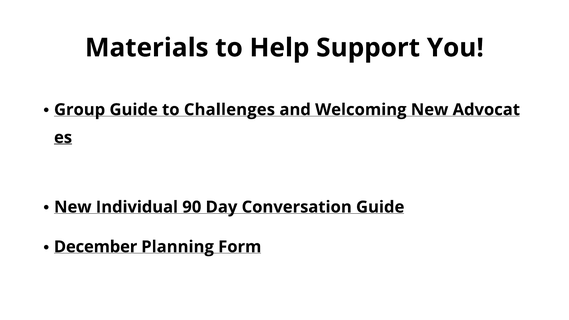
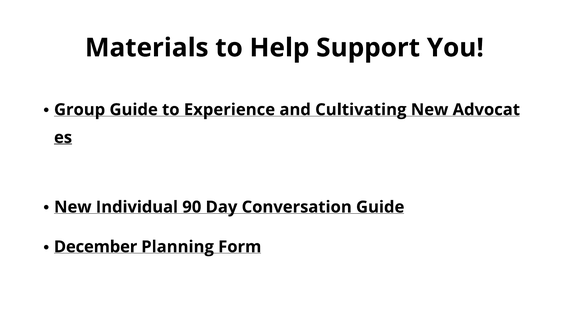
Challenges: Challenges -> Experience (229, 110)
Welcoming: Welcoming -> Cultivating (361, 110)
